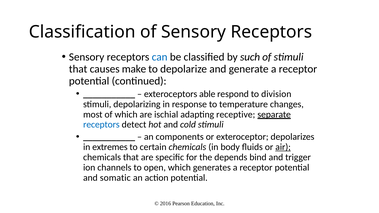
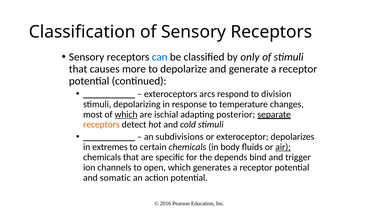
such: such -> only (250, 57)
make: make -> more (134, 69)
able: able -> arcs (207, 94)
which underline: none -> present (126, 114)
receptive: receptive -> posterior (236, 114)
receptors colour: blue -> orange (101, 125)
components: components -> subdivisions (180, 137)
